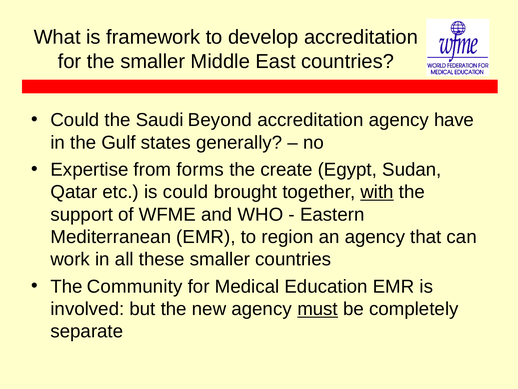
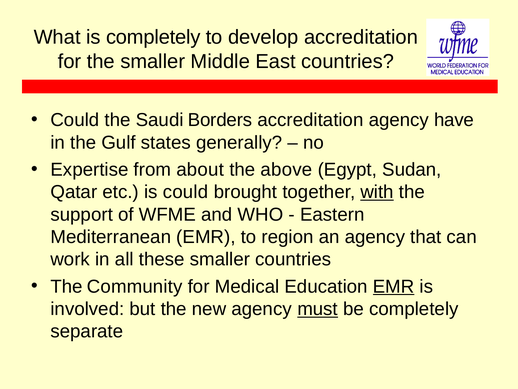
is framework: framework -> completely (153, 37)
Beyond: Beyond -> Borders (220, 120)
forms: forms -> about (200, 169)
create: create -> above (286, 169)
EMR underline: none -> present (394, 286)
